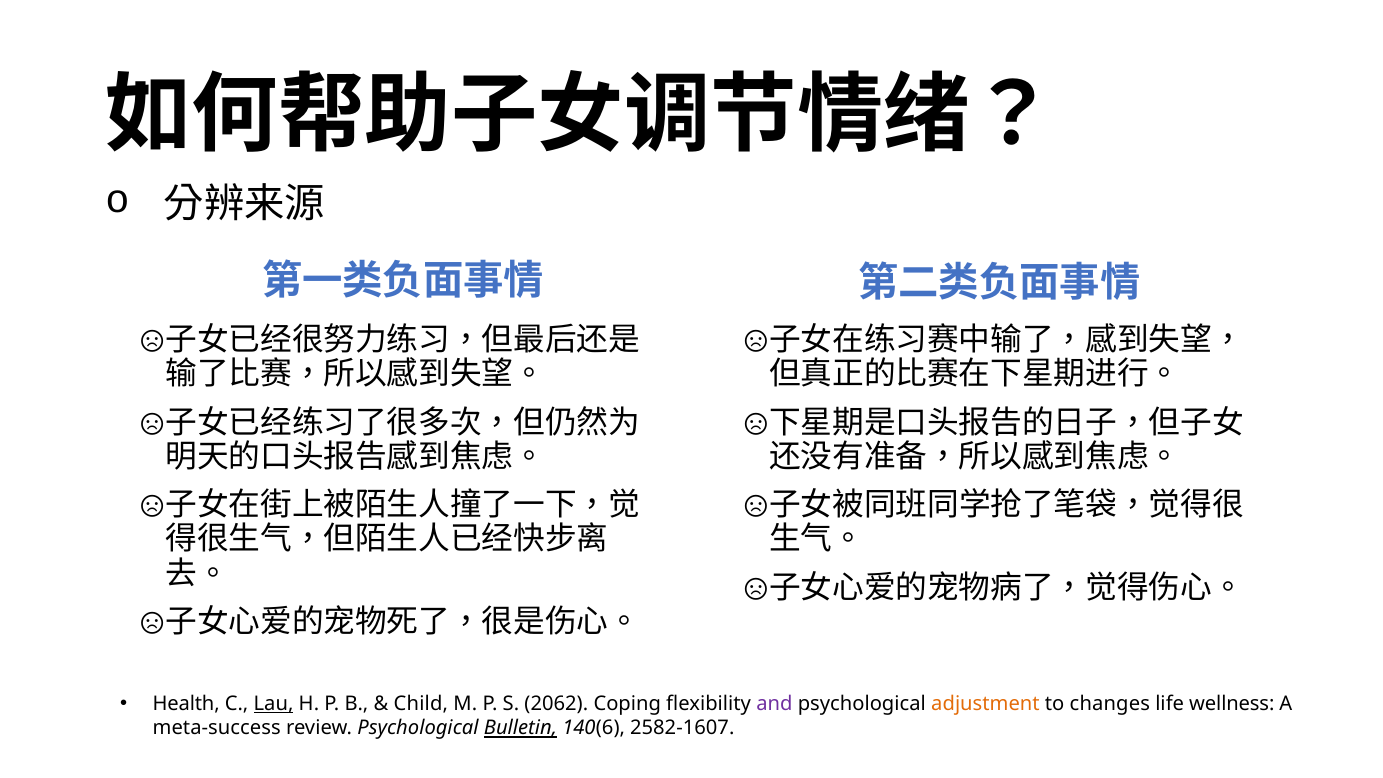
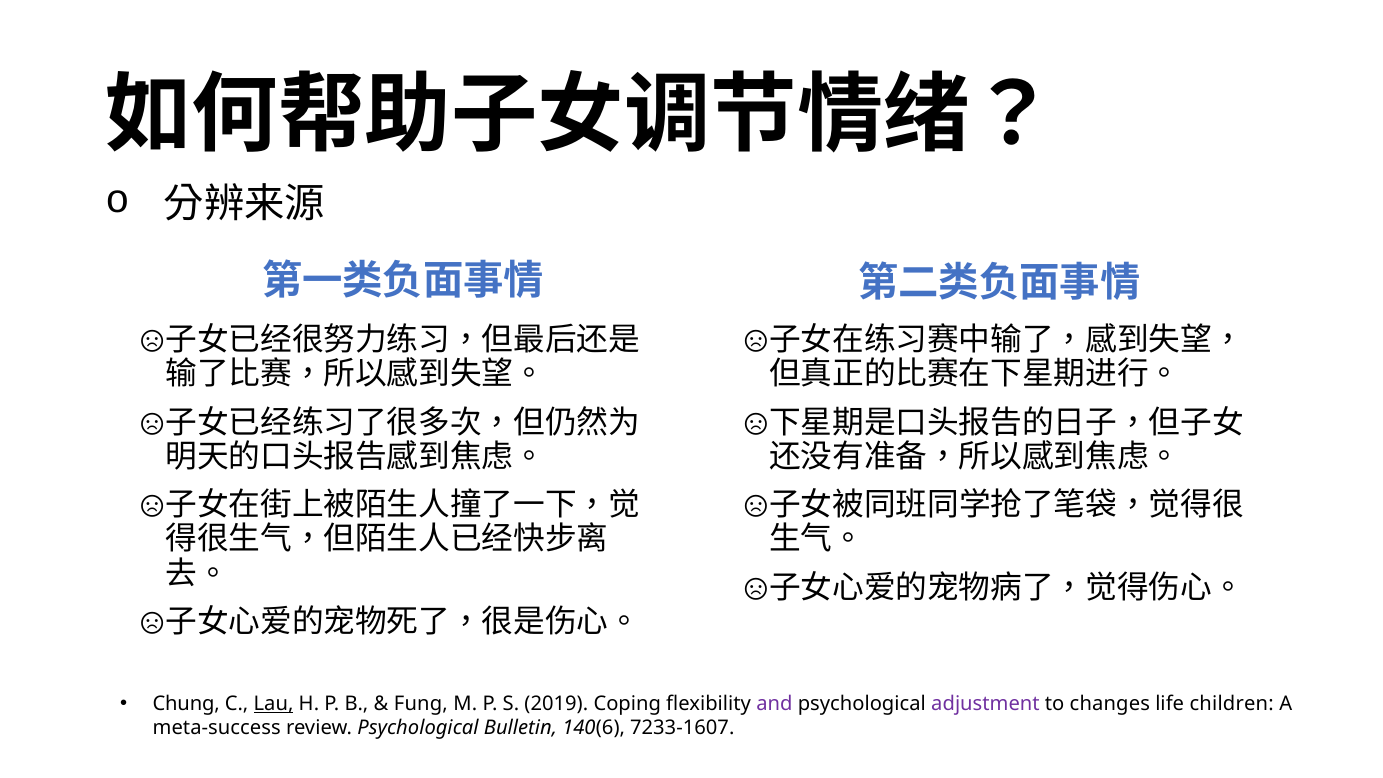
Health: Health -> Chung (186, 704)
Child: Child -> Fung (421, 704)
2062: 2062 -> 2019 (556, 704)
adjustment colour: orange -> purple (985, 704)
wellness: wellness -> children (1232, 704)
Bulletin underline: present -> none (520, 728)
2582-1607: 2582-1607 -> 7233-1607 (682, 728)
